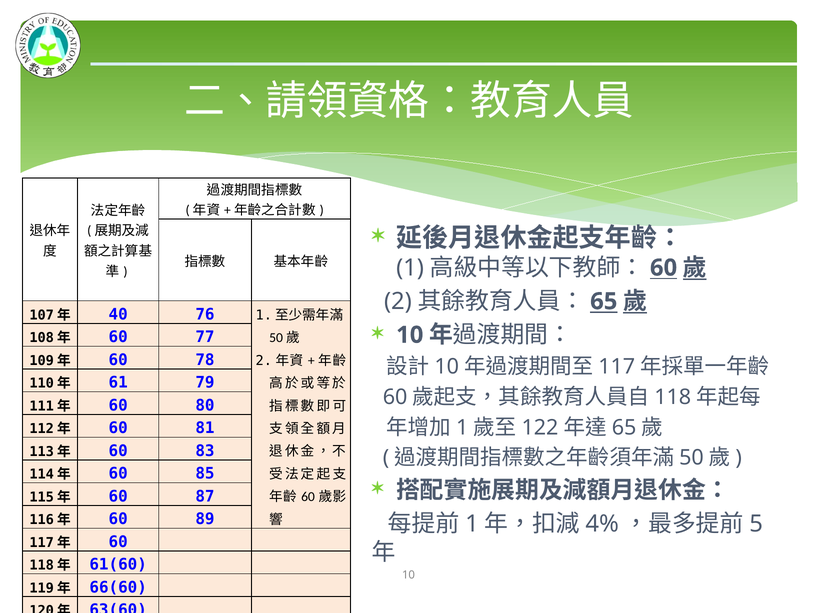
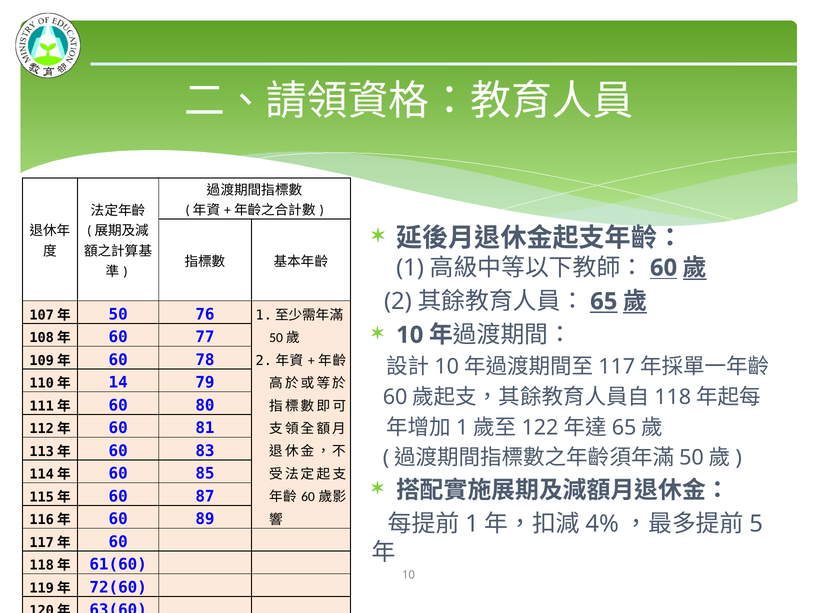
40: 40 -> 50 (118, 314)
61: 61 -> 14 (118, 382)
66(60: 66(60 -> 72(60 (118, 587)
